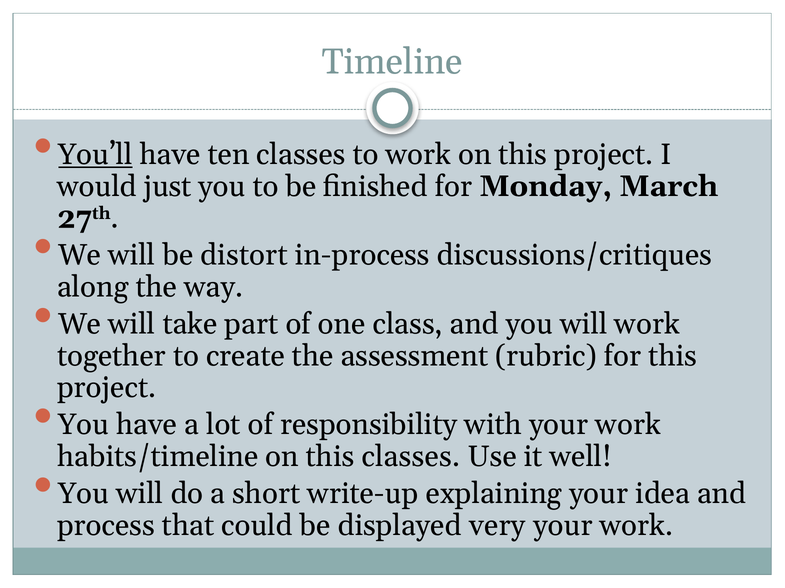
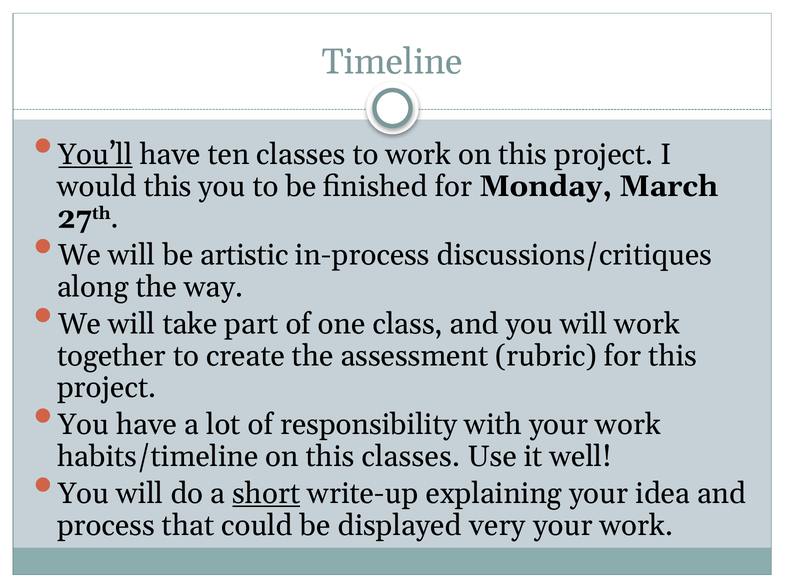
would just: just -> this (168, 187)
distort: distort -> artistic (244, 255)
short underline: none -> present (266, 494)
